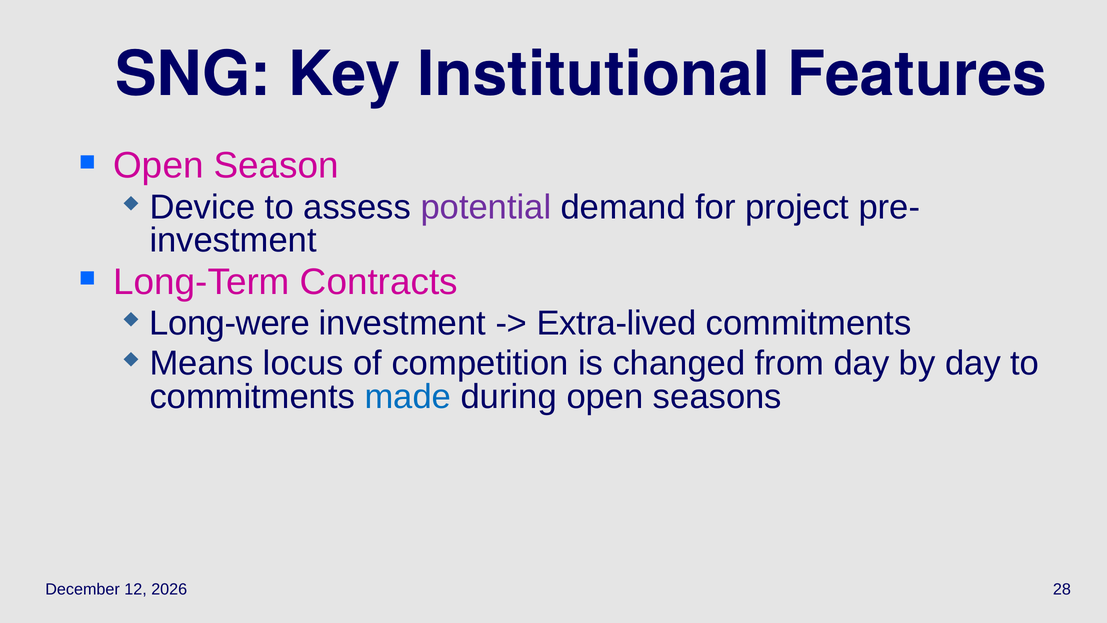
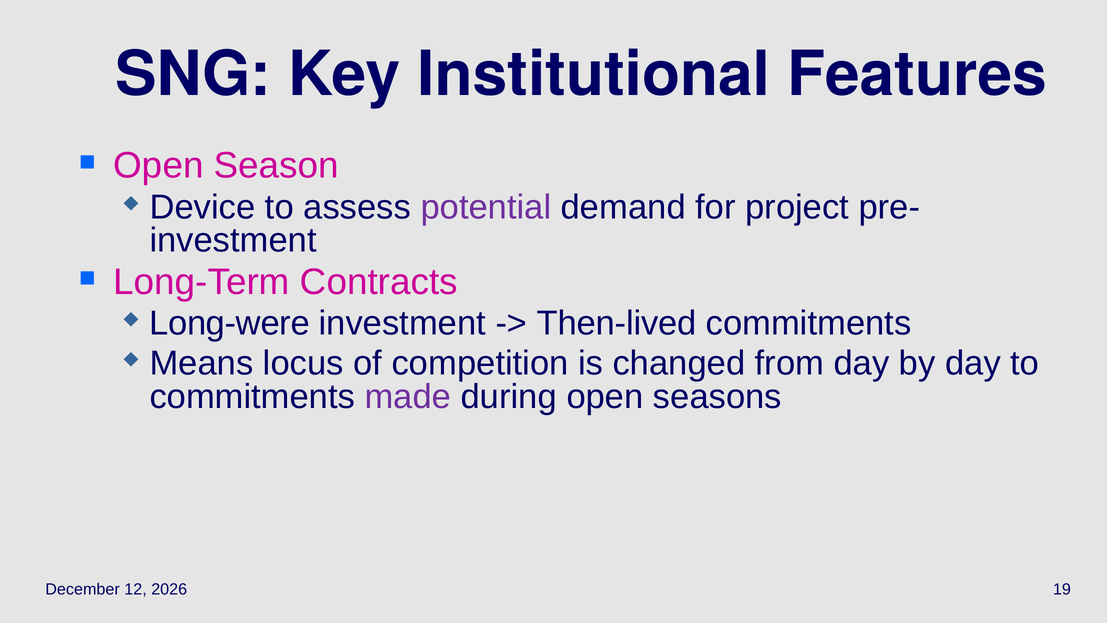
Extra-lived: Extra-lived -> Then-lived (617, 323)
made colour: blue -> purple (408, 397)
28: 28 -> 19 (1062, 589)
